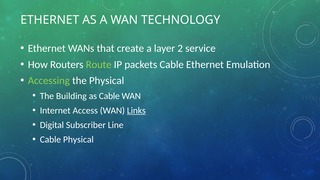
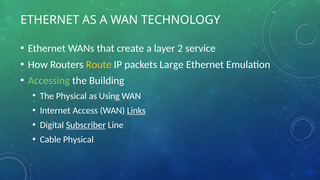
Route colour: light green -> yellow (99, 65)
packets Cable: Cable -> Large (172, 65)
the Physical: Physical -> Building (107, 81)
The Building: Building -> Physical (71, 96)
as Cable: Cable -> Using (109, 96)
Subscriber underline: none -> present (86, 125)
